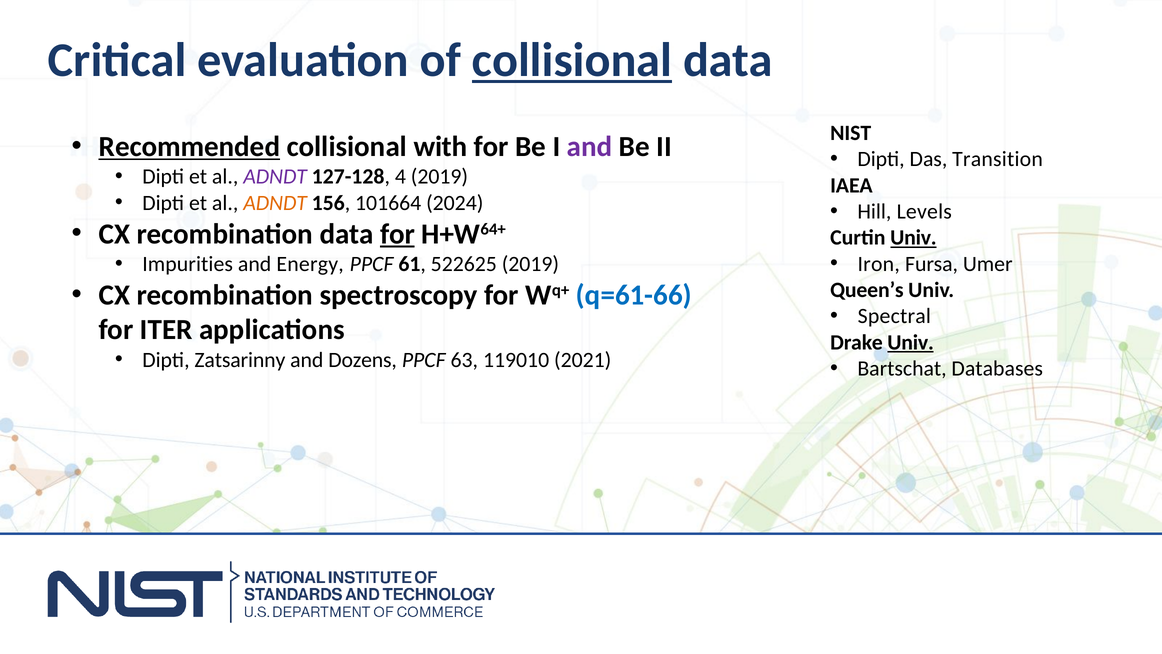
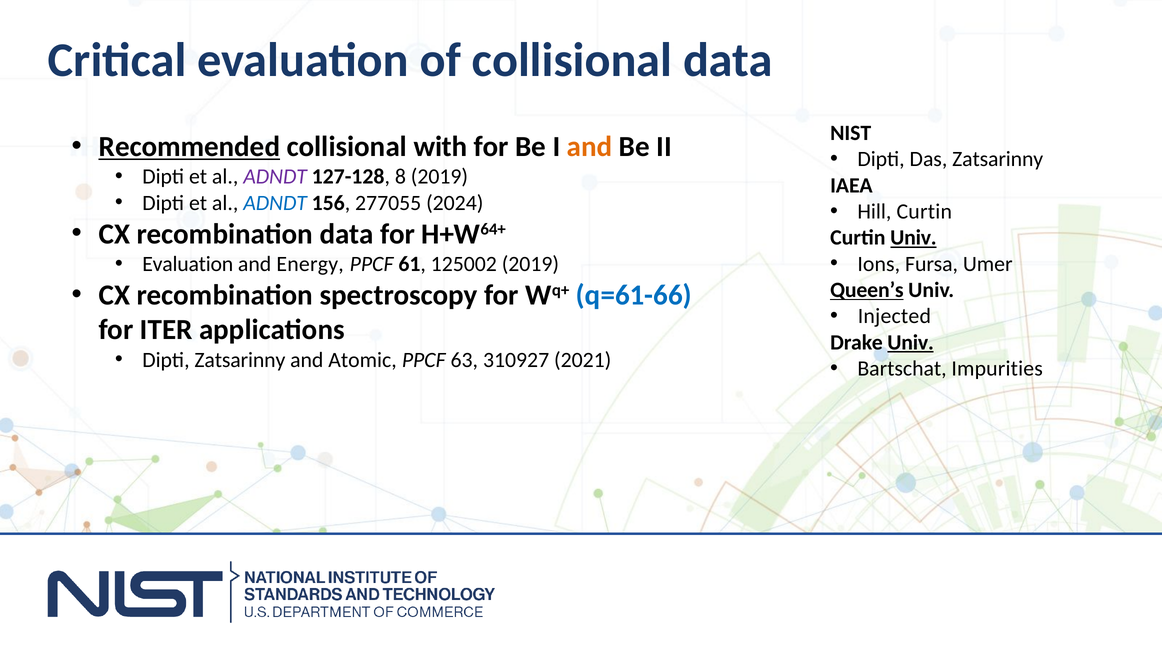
collisional underline: present -> none (572, 60)
and colour: purple -> orange (590, 147)
Das Transition: Transition -> Zatsarinny (998, 159)
4: 4 -> 8 (400, 177)
ADNDT colour: orange -> blue (275, 203)
101664: 101664 -> 277055 (388, 203)
Hill Levels: Levels -> Curtin (924, 211)
for underline: present -> none (397, 234)
Impurities: Impurities -> Evaluation (188, 264)
522625: 522625 -> 125002 (464, 264)
Iron: Iron -> Ions (879, 264)
Queen’s underline: none -> present (867, 290)
Spectral: Spectral -> Injected (894, 316)
Dozens: Dozens -> Atomic (362, 360)
119010: 119010 -> 310927 (516, 360)
Databases: Databases -> Impurities (997, 368)
